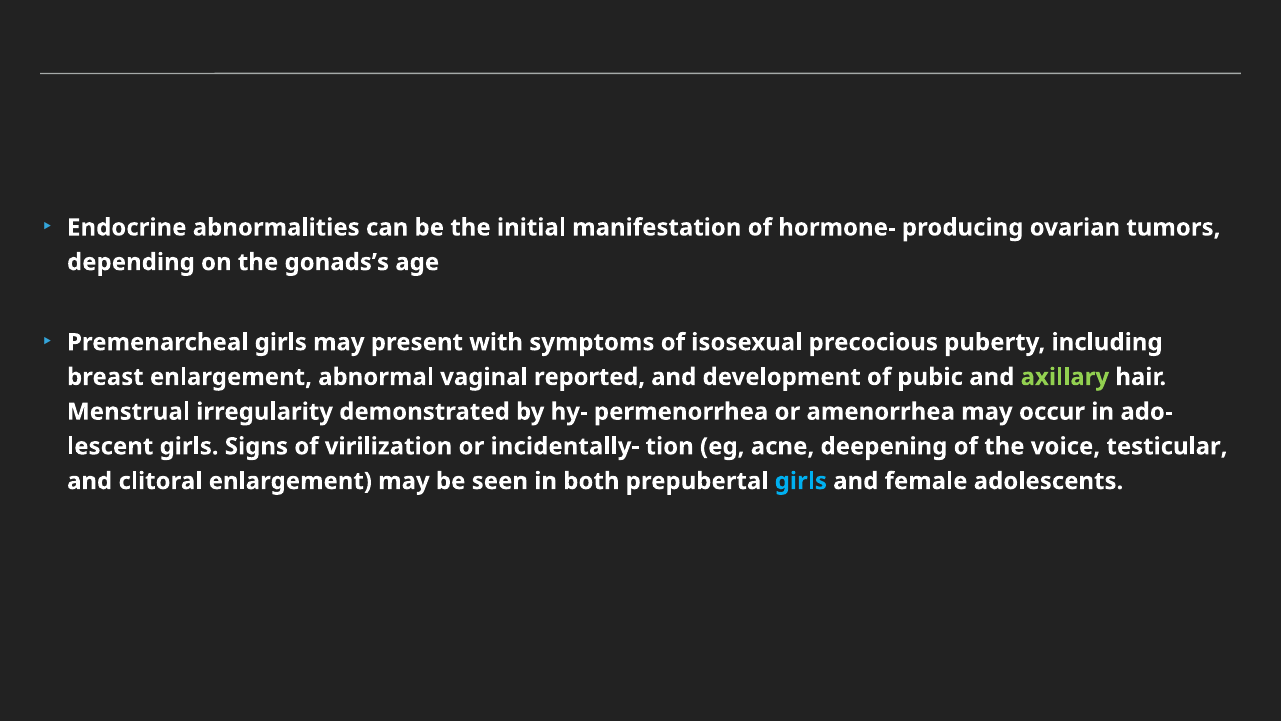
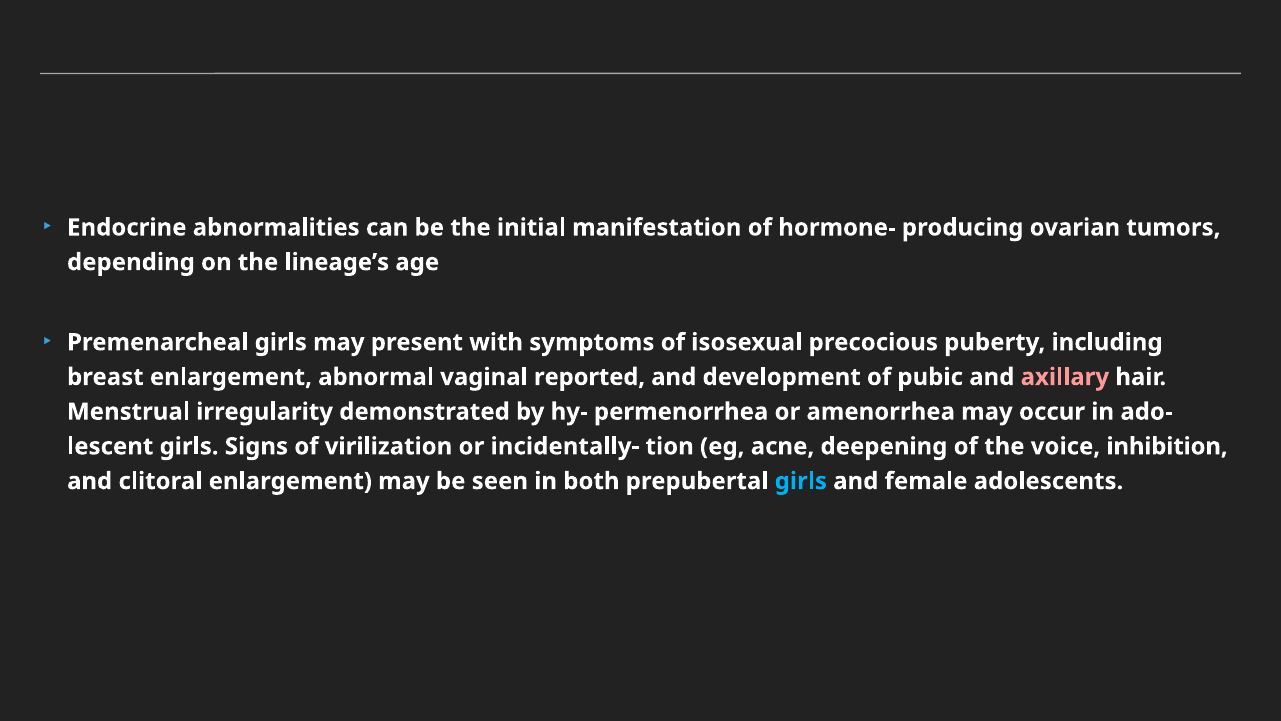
gonads’s: gonads’s -> lineage’s (337, 262)
axillary colour: light green -> pink (1065, 377)
testicular: testicular -> inhibition (1167, 446)
